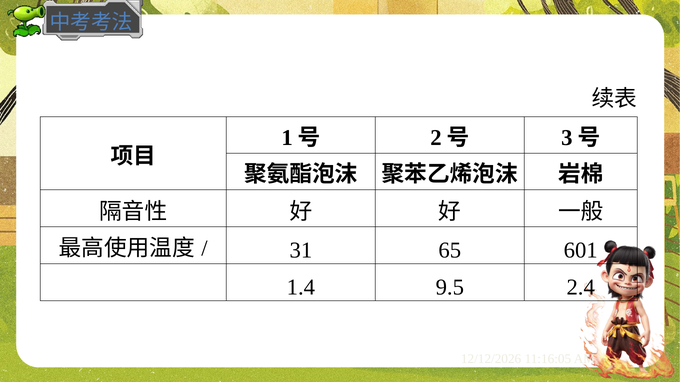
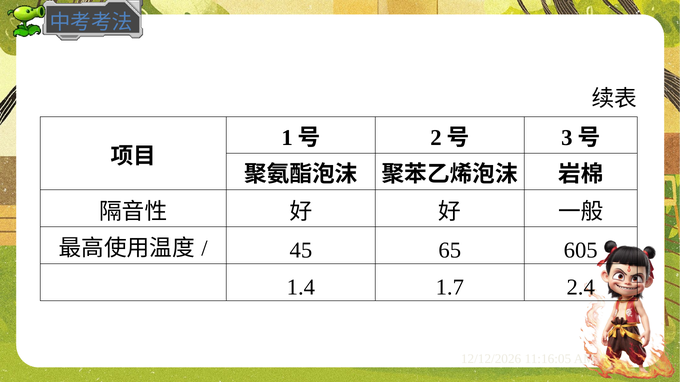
31: 31 -> 45 (301, 251)
601: 601 -> 605 (581, 251)
9.5: 9.5 -> 1.7 (450, 288)
